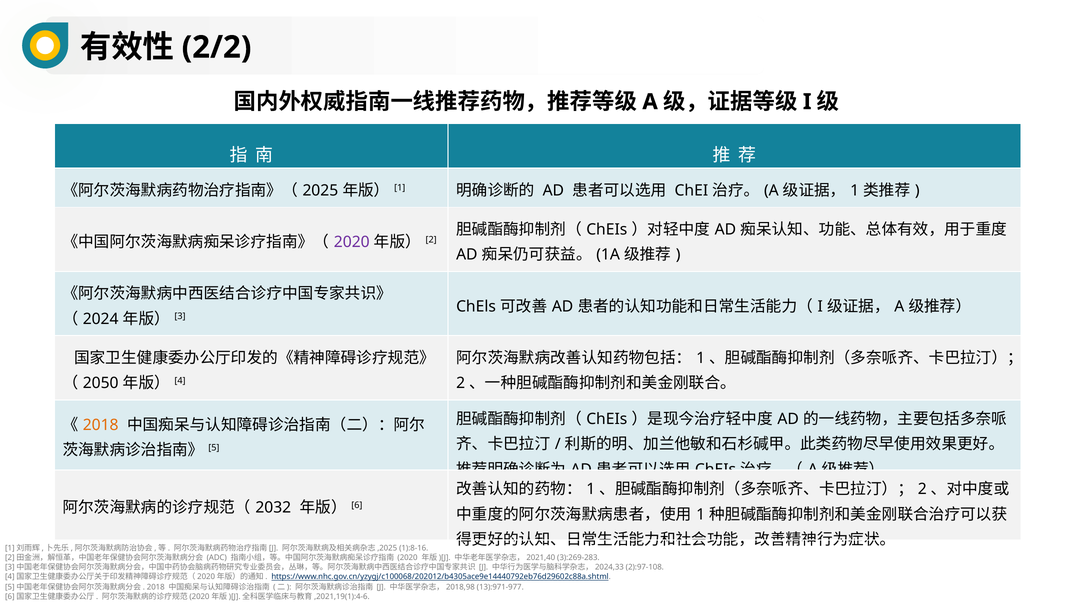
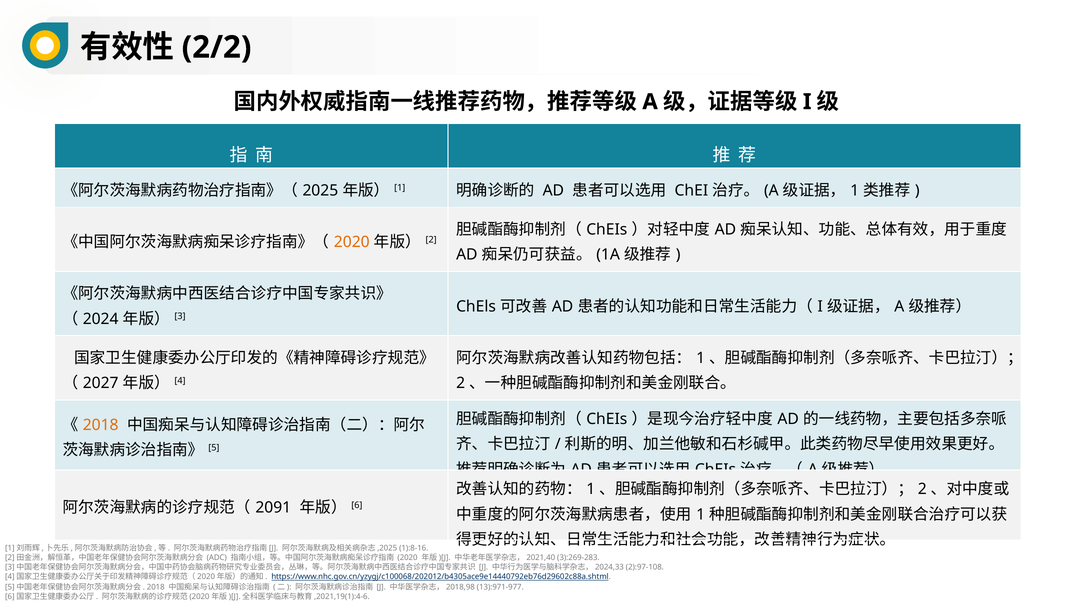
2020 colour: purple -> orange (352, 242)
2050: 2050 -> 2027 (101, 383)
2032: 2032 -> 2091 (273, 507)
